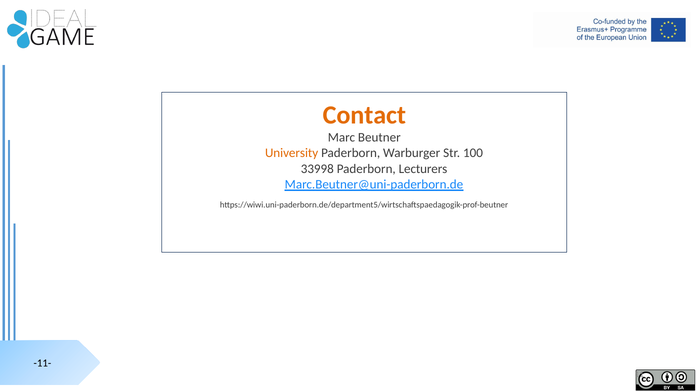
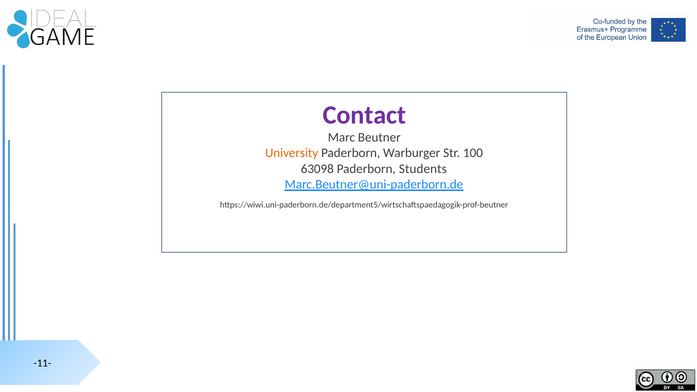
Contact colour: orange -> purple (364, 115)
33998: 33998 -> 63098 (317, 169)
Lecturers: Lecturers -> Students (423, 169)
